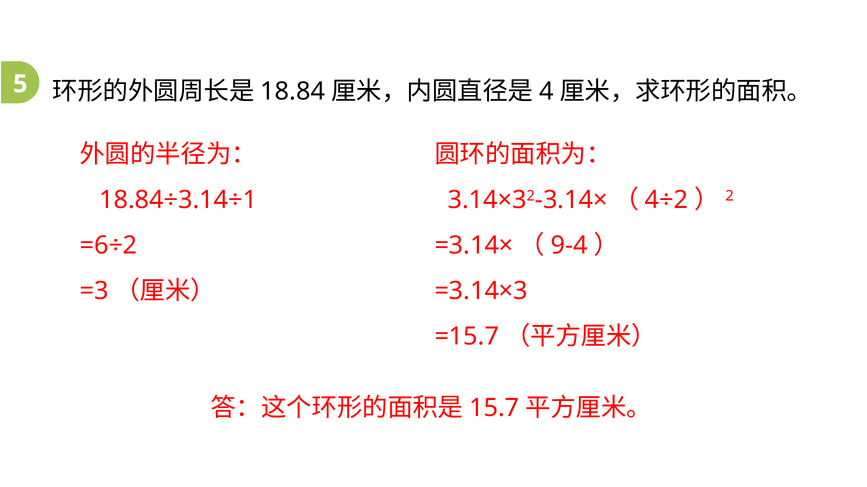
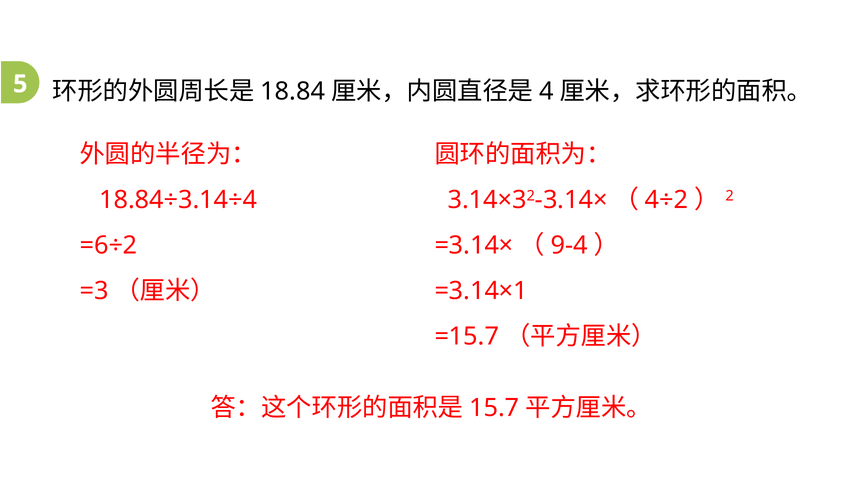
18.84÷3.14÷1: 18.84÷3.14÷1 -> 18.84÷3.14÷4 (178, 200)
=3.14×3: =3.14×3 -> =3.14×1 (481, 291)
